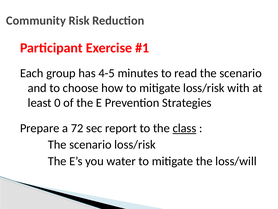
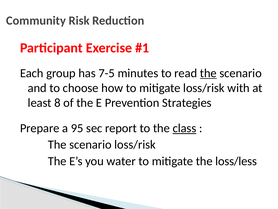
4-5: 4-5 -> 7-5 (107, 73)
the underline: none -> present (208, 73)
0: 0 -> 8 (57, 103)
72: 72 -> 95 (77, 128)
loss/will: loss/will -> loss/less (236, 161)
